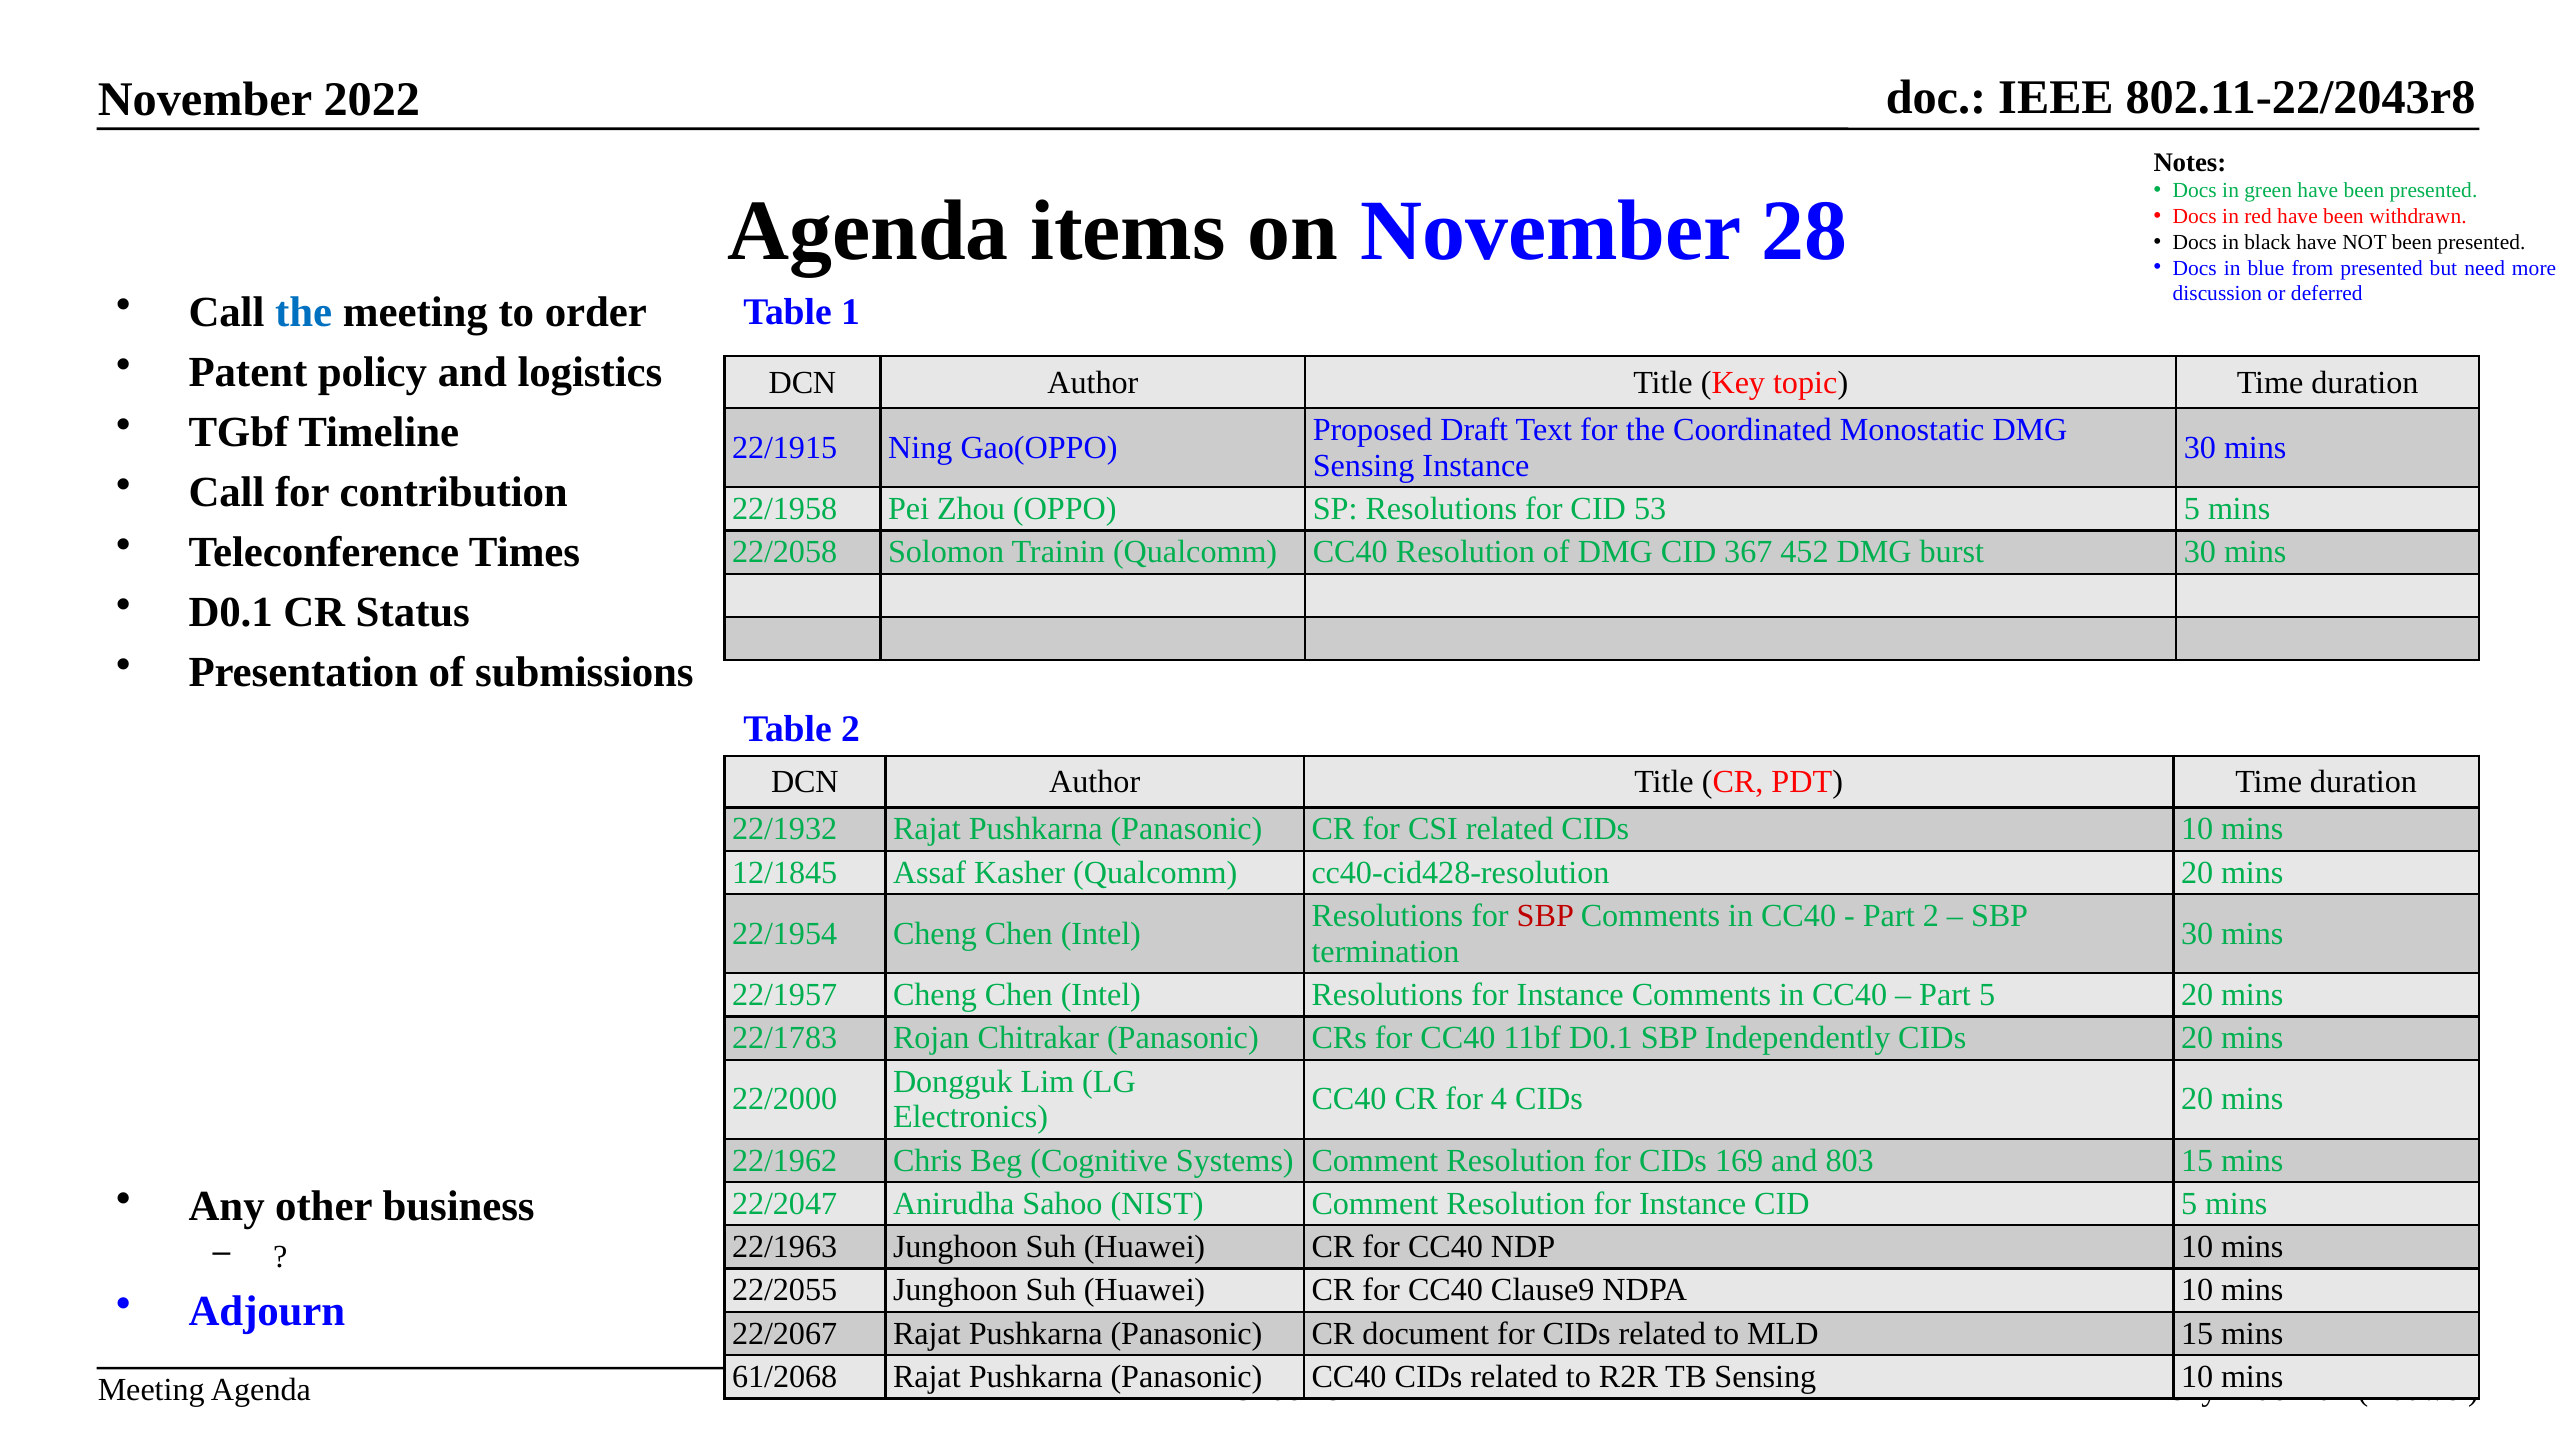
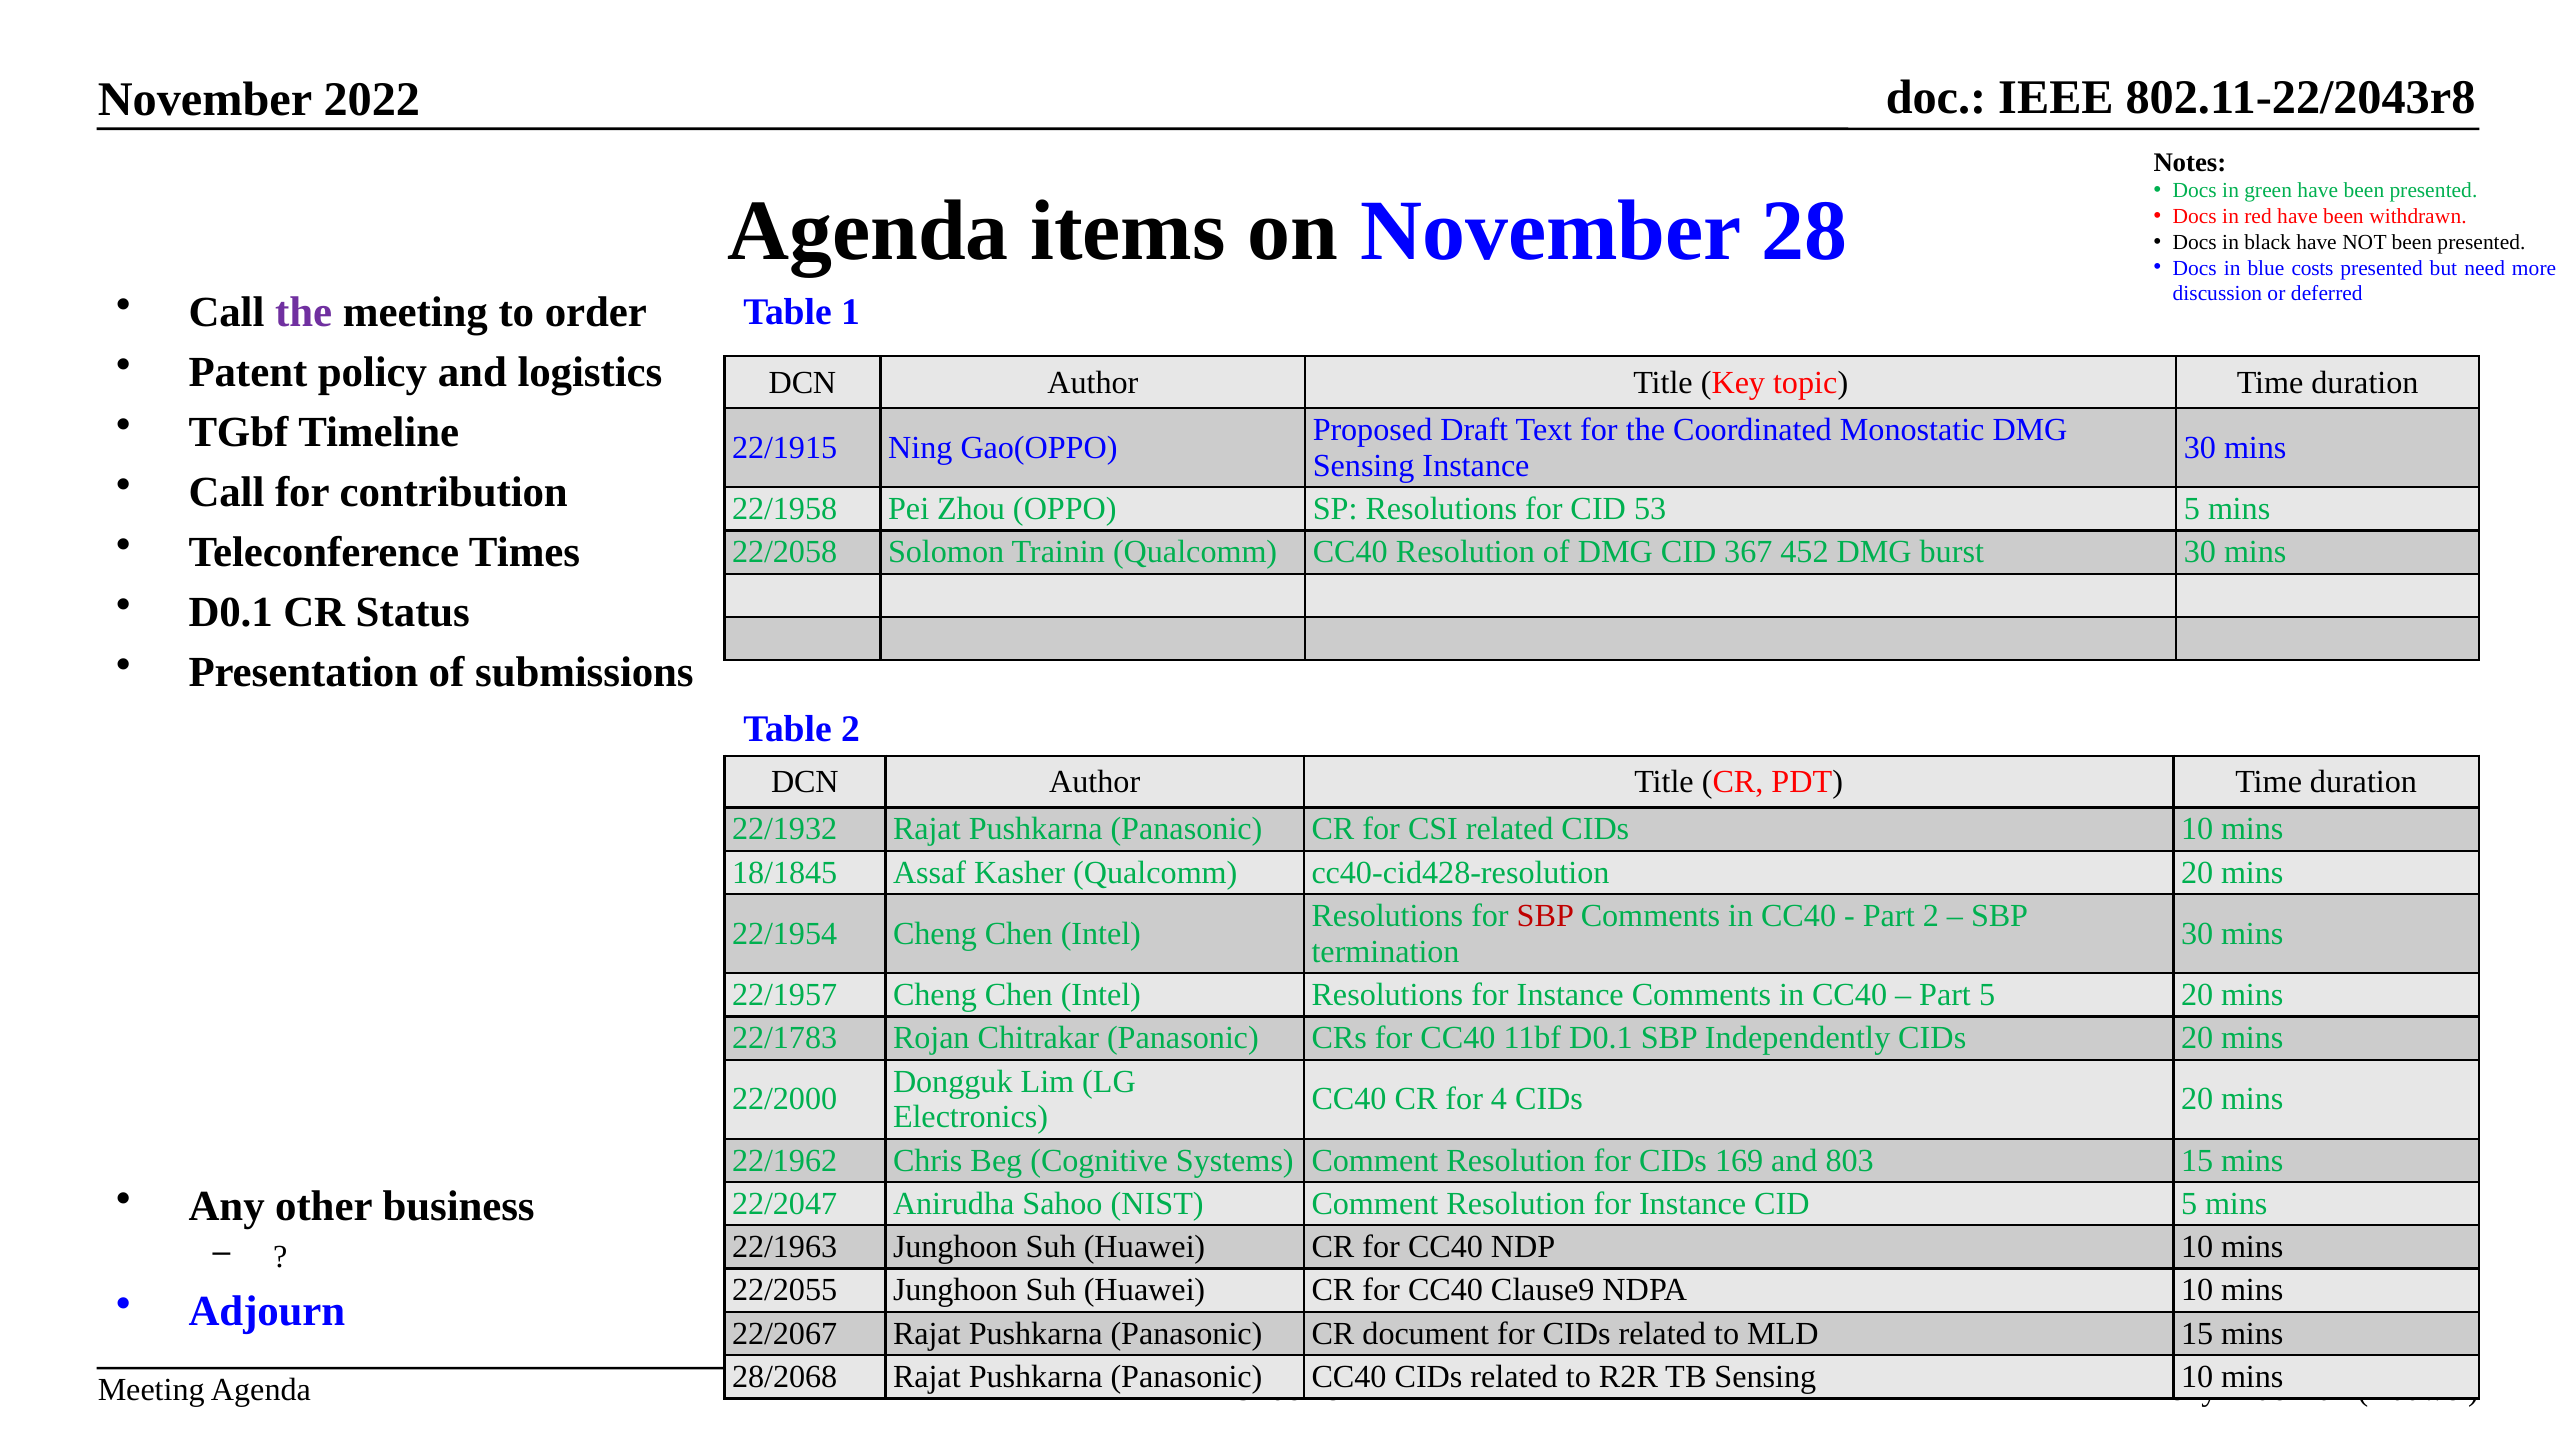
from: from -> costs (2313, 268)
the colour: blue -> purple (304, 312)
12/1845: 12/1845 -> 18/1845 (785, 873)
61/2068: 61/2068 -> 28/2068 (785, 1377)
